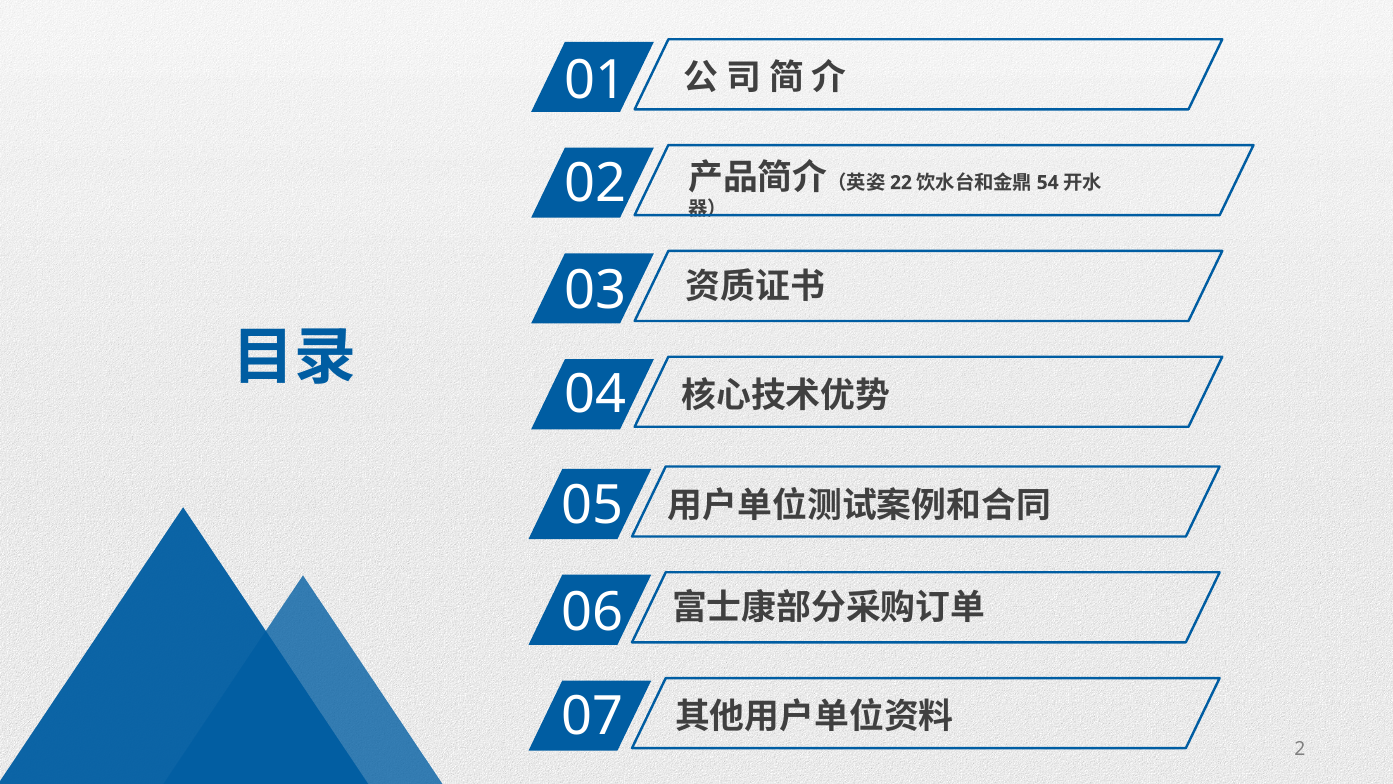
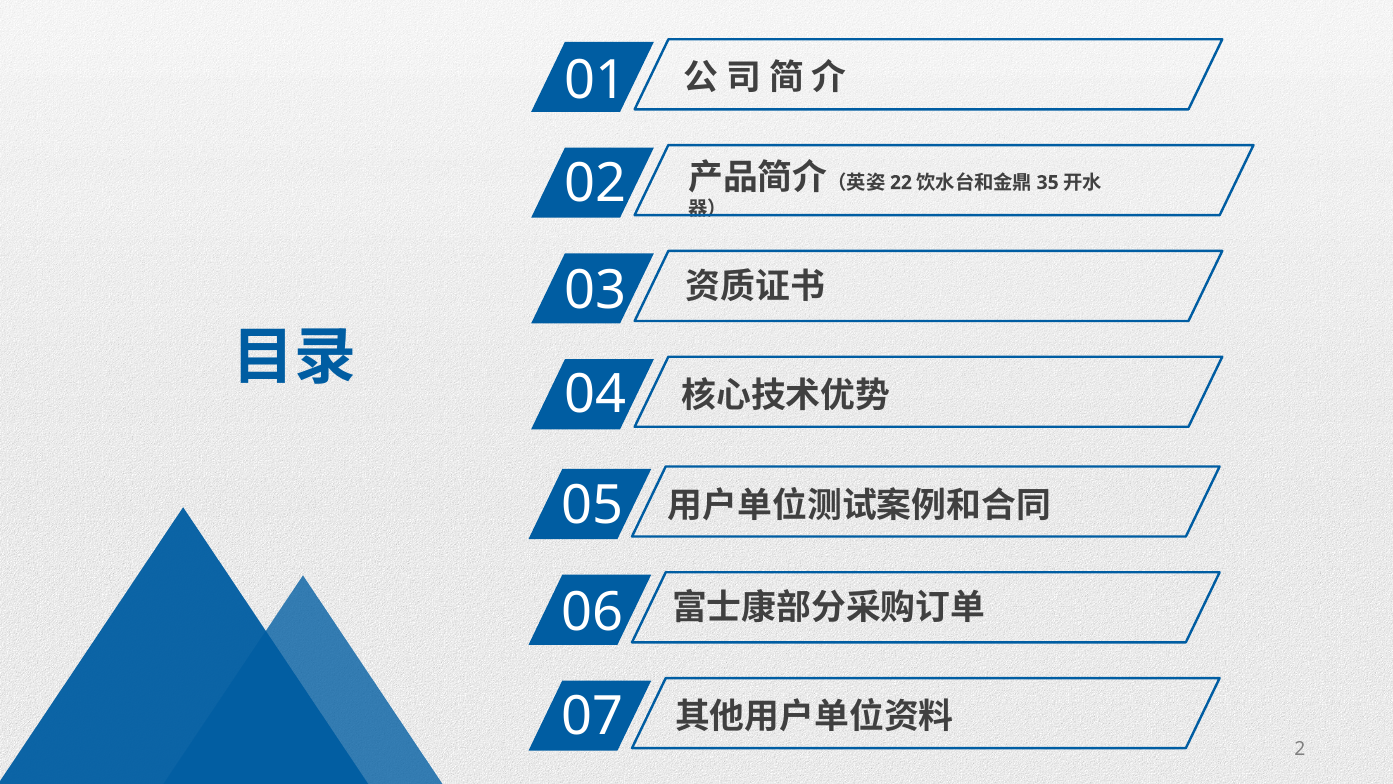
54: 54 -> 35 (1048, 183)
